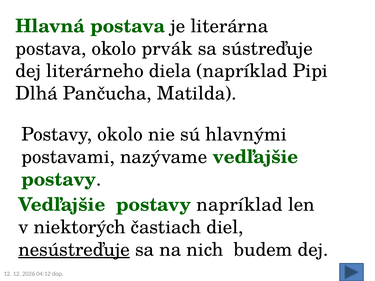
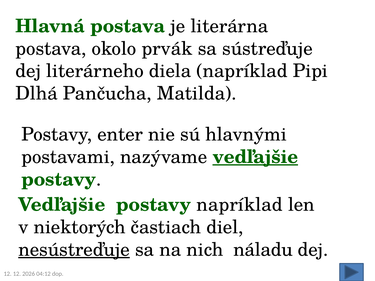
Postavy okolo: okolo -> enter (120, 135)
vedľajšie underline: none -> present (255, 157)
budem: budem -> náladu (263, 250)
